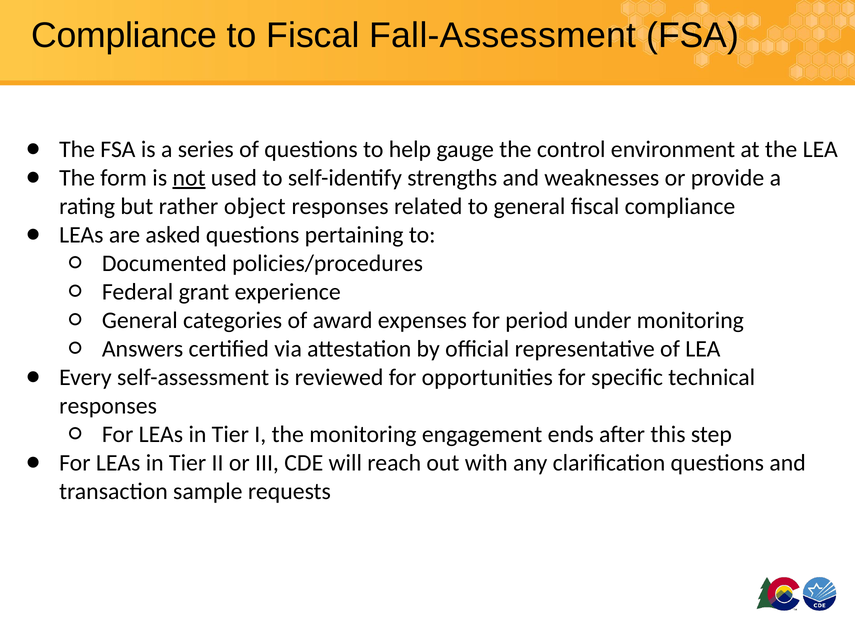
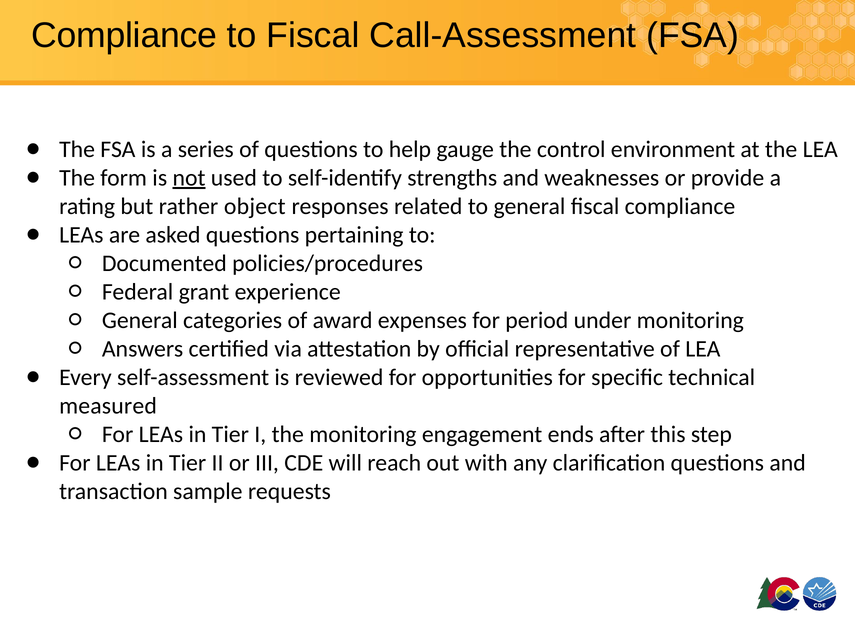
Fall-Assessment: Fall-Assessment -> Call-Assessment (503, 36)
responses: responses -> measured (108, 406)
